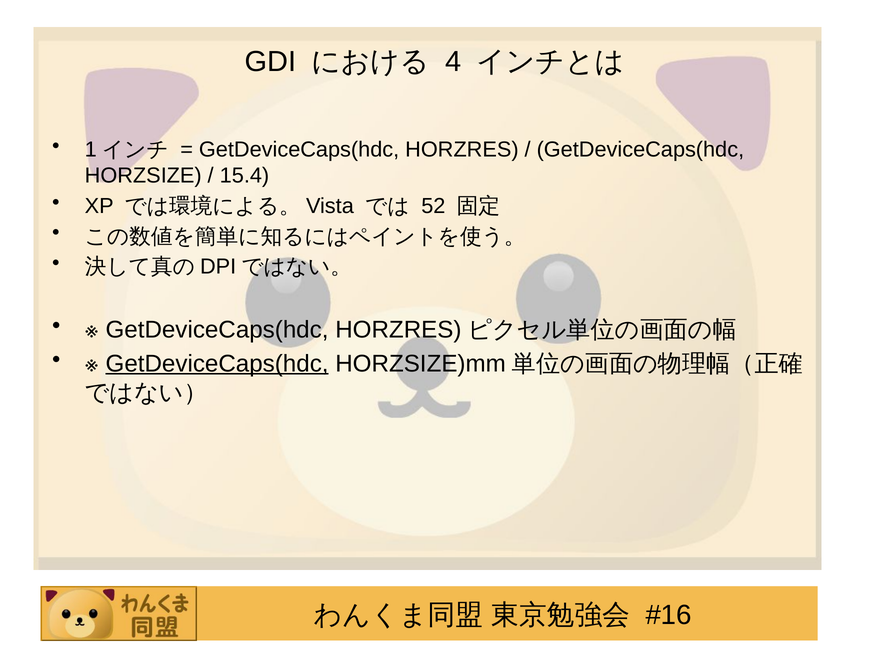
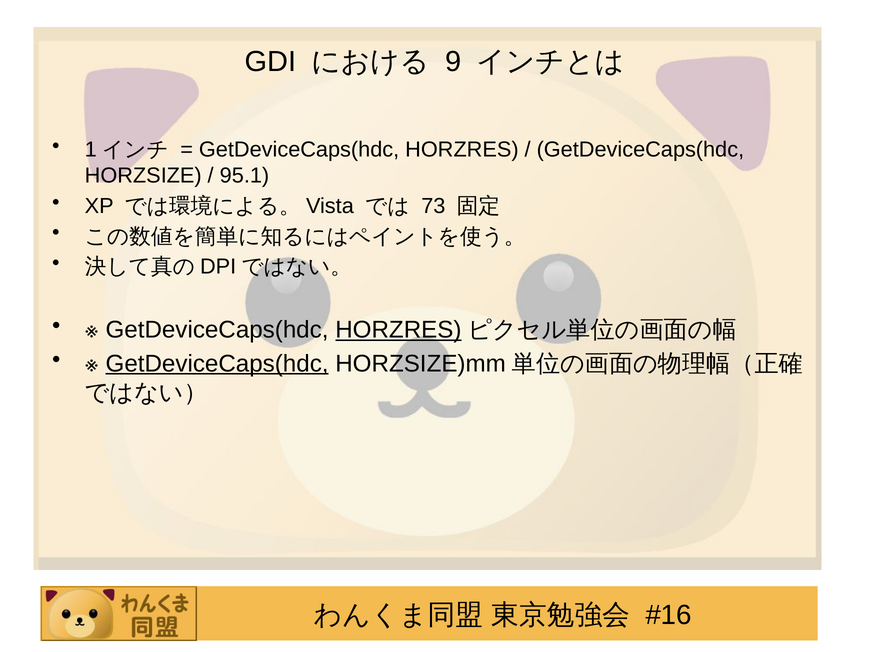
4: 4 -> 9 (453, 62)
15.4: 15.4 -> 95.1 (244, 175)
52: 52 -> 73 (433, 206)
HORZRES underline: none -> present (398, 330)
